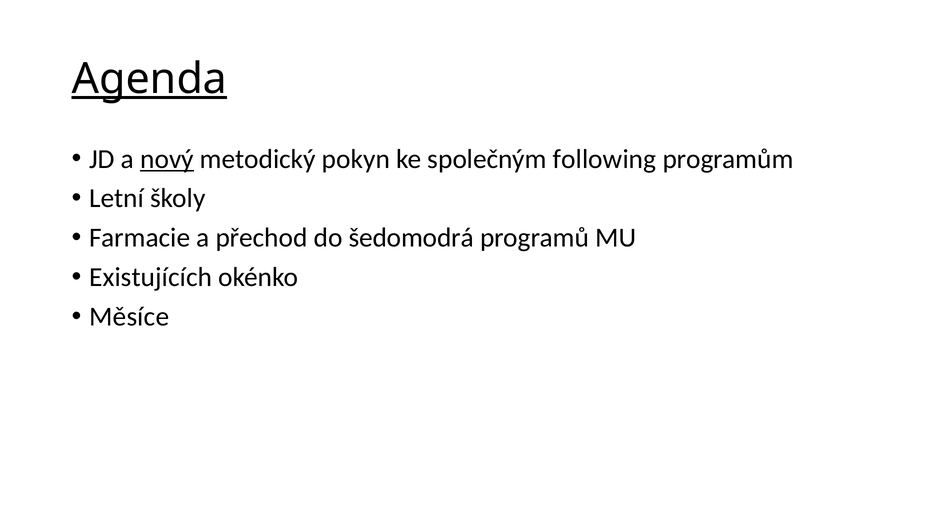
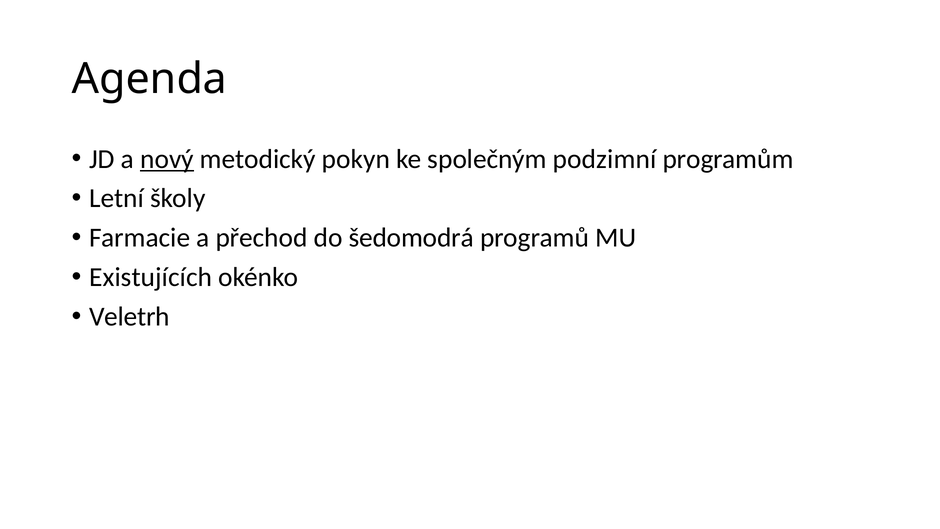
Agenda underline: present -> none (149, 79)
following: following -> podzimní (605, 159)
Měsíce: Měsíce -> Veletrh (129, 317)
